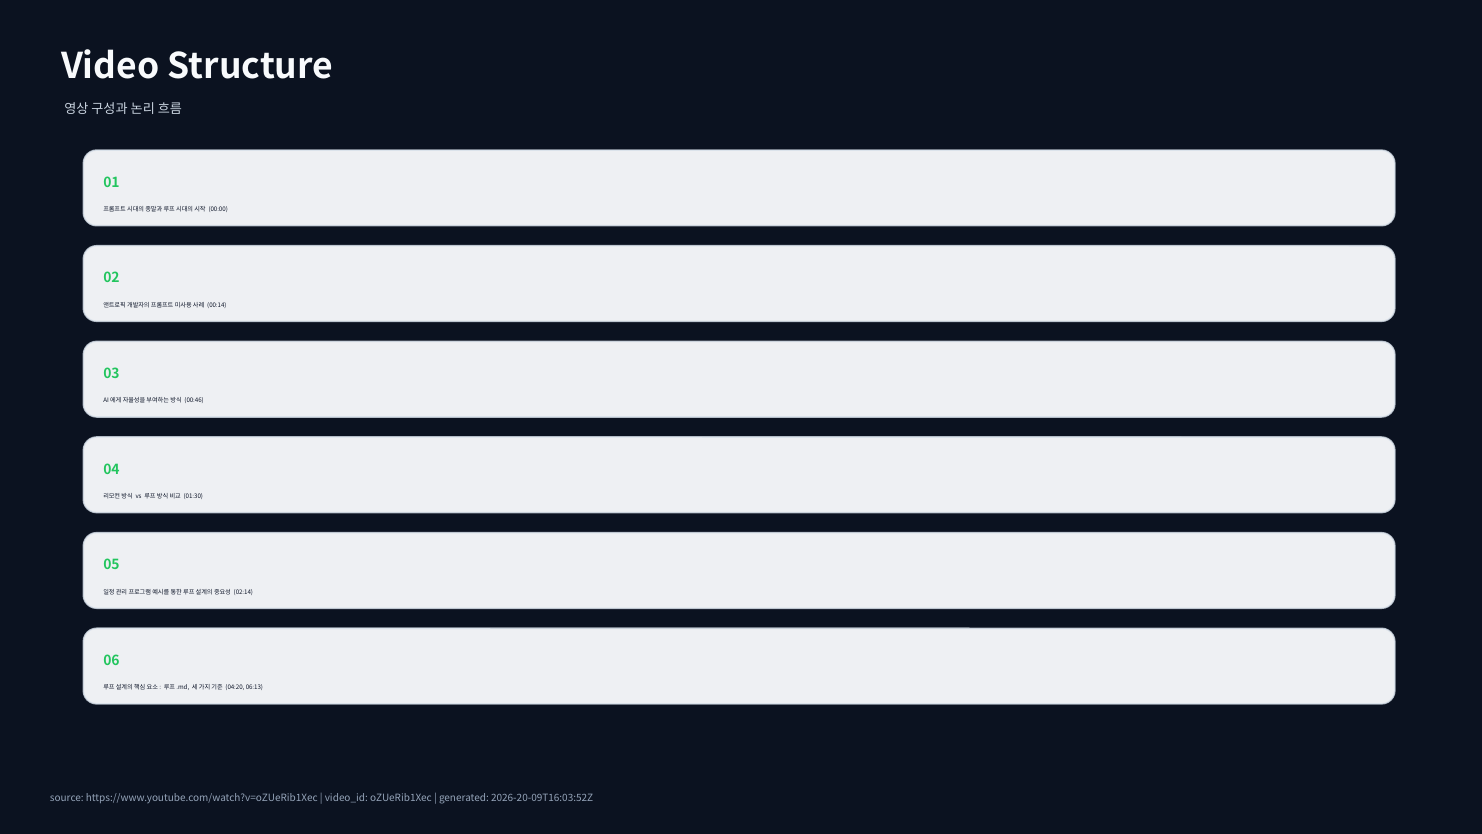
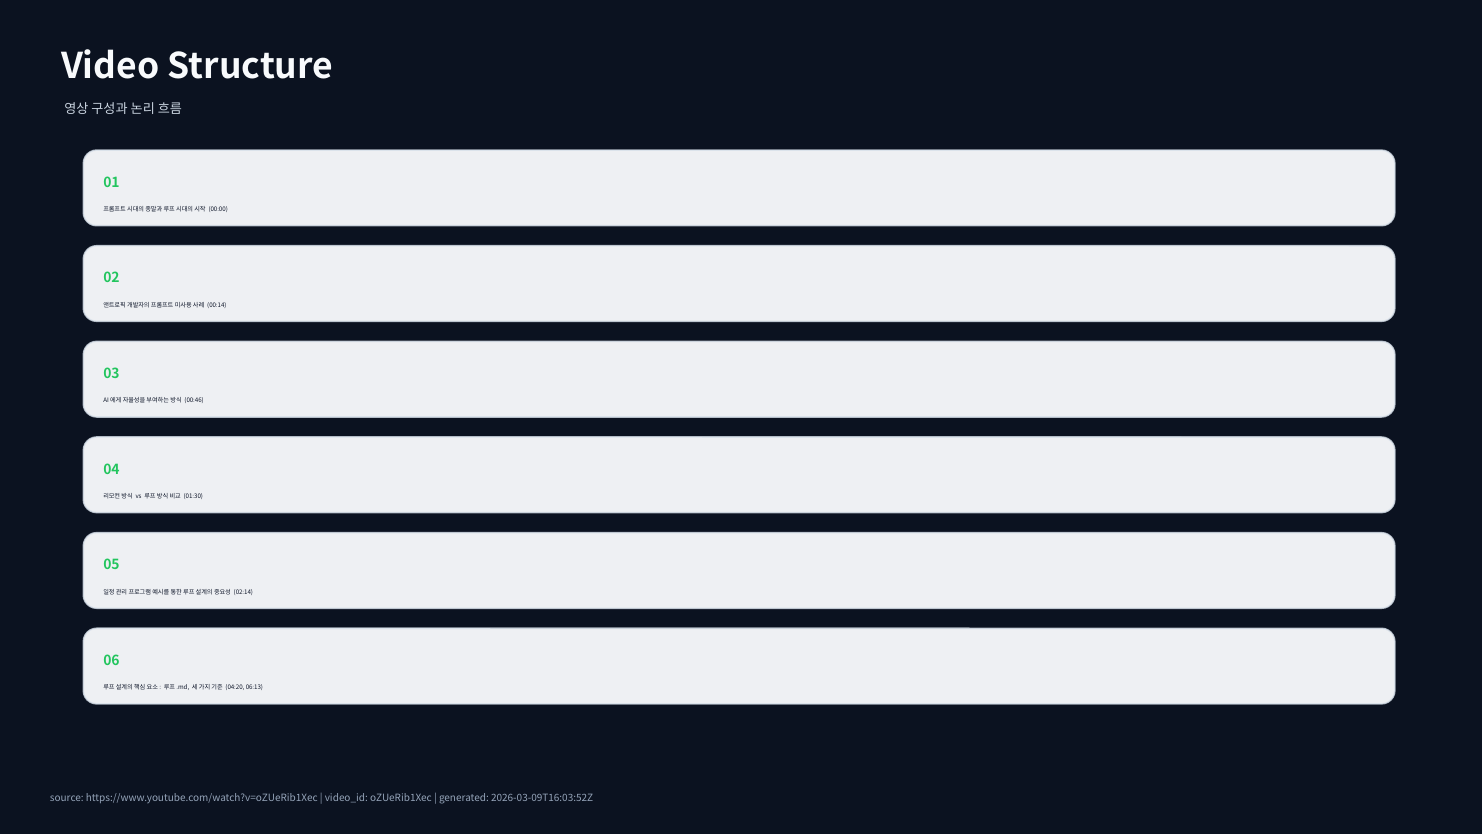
2026-20-09T16:03:52Z: 2026-20-09T16:03:52Z -> 2026-03-09T16:03:52Z (542, 798)
